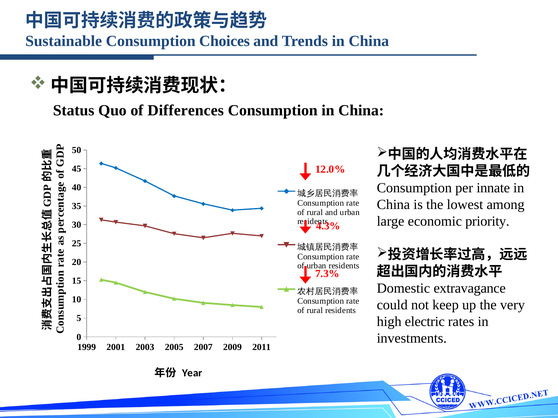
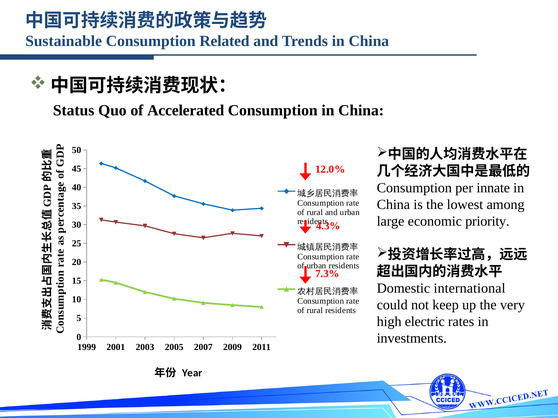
Choices: Choices -> Related (224, 41)
Differences: Differences -> Accelerated (186, 111)
extravagance: extravagance -> international (470, 288)
